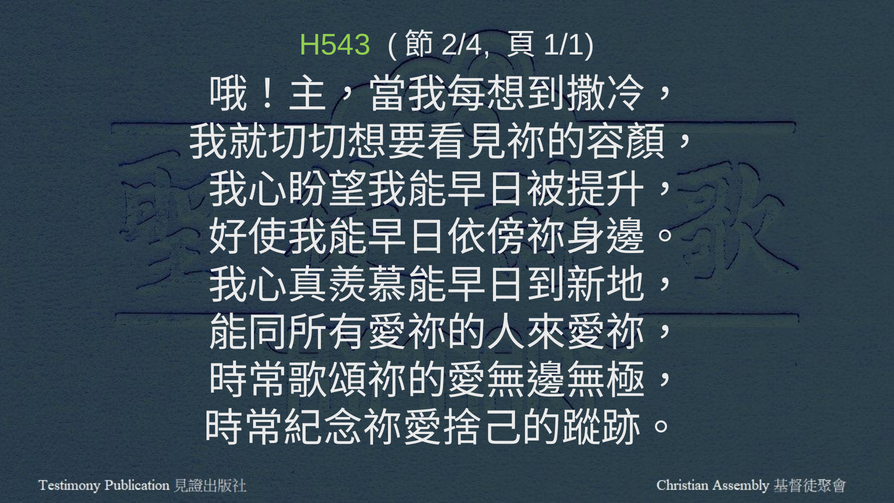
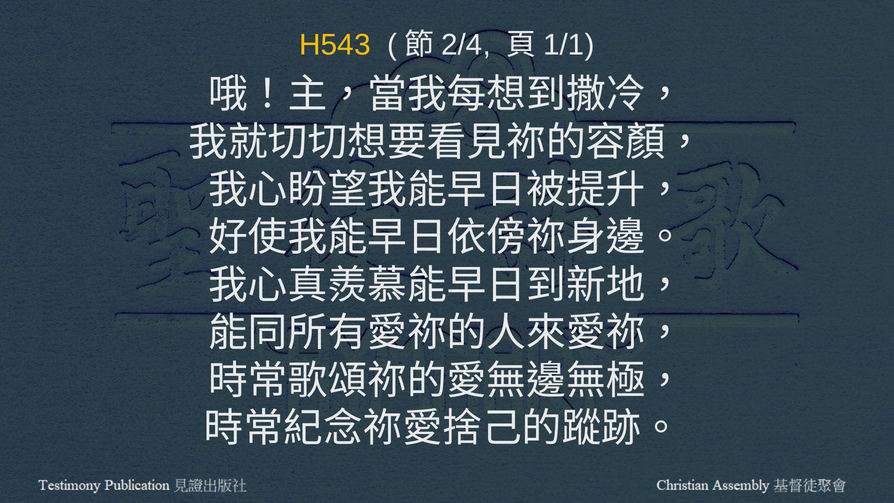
H543 colour: light green -> yellow (335, 45)
